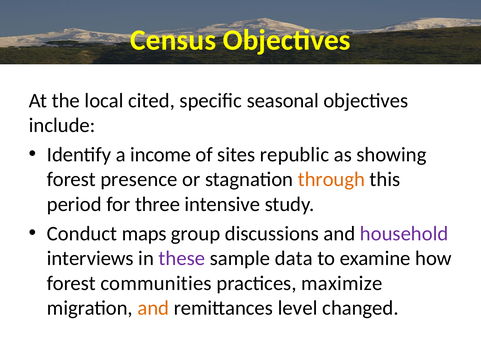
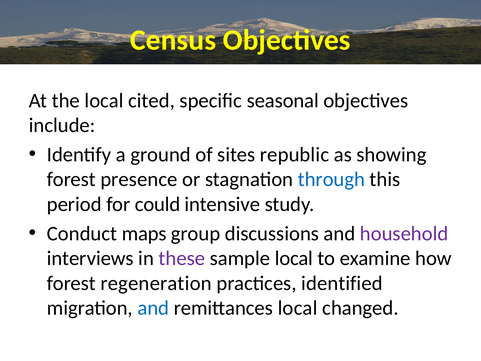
income: income -> ground (161, 154)
through colour: orange -> blue (331, 179)
three: three -> could (158, 204)
sample data: data -> local (294, 258)
communities: communities -> regeneration (156, 283)
maximize: maximize -> identified (342, 283)
and colour: orange -> blue (153, 308)
remittances level: level -> local (298, 308)
